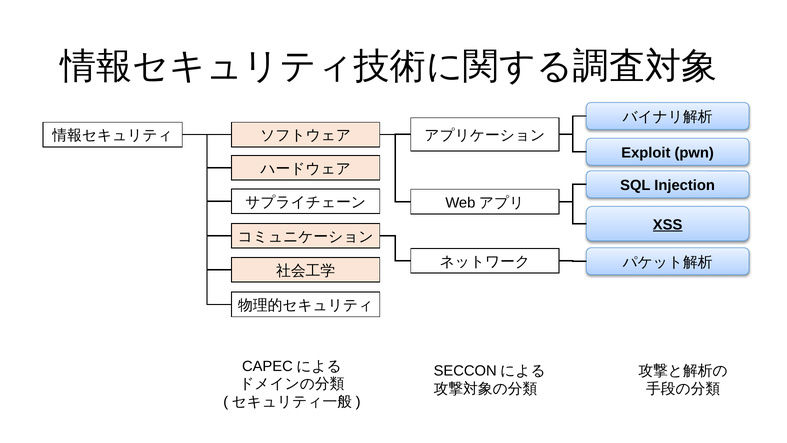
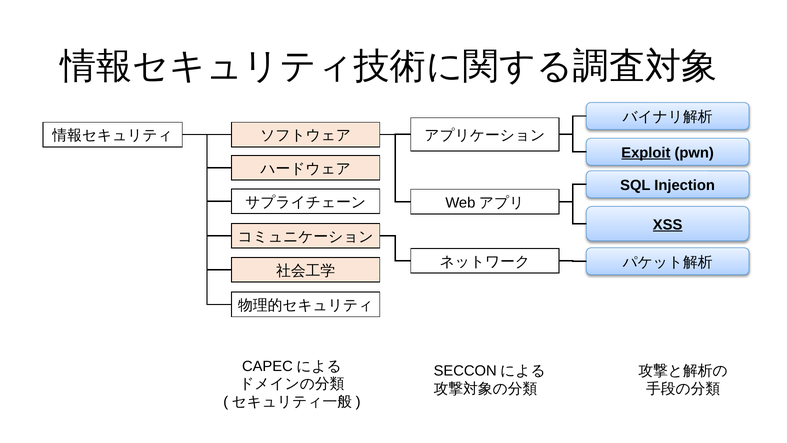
Exploit underline: none -> present (646, 153)
